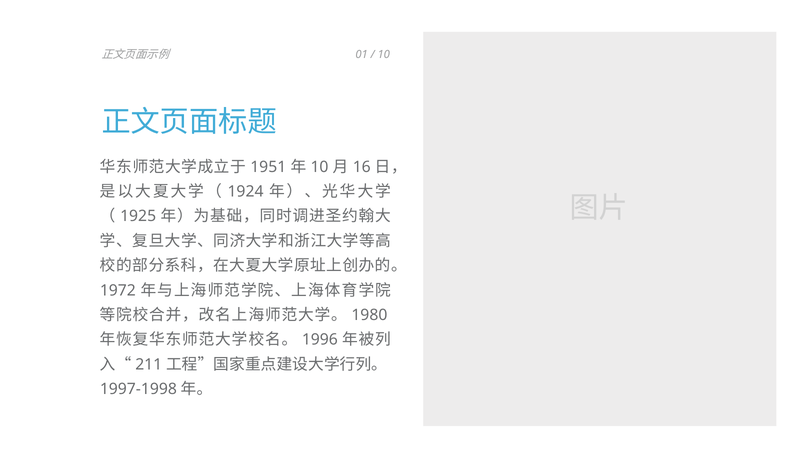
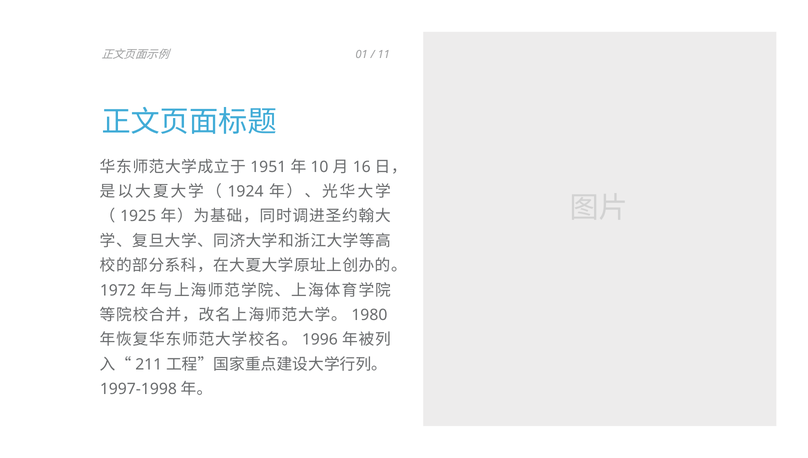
10: 10 -> 11 (384, 55)
